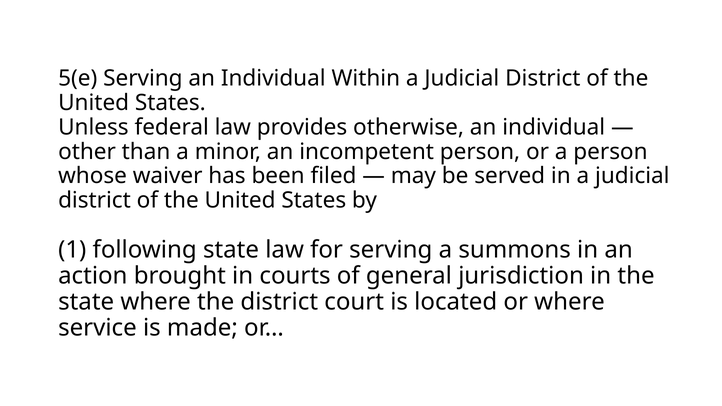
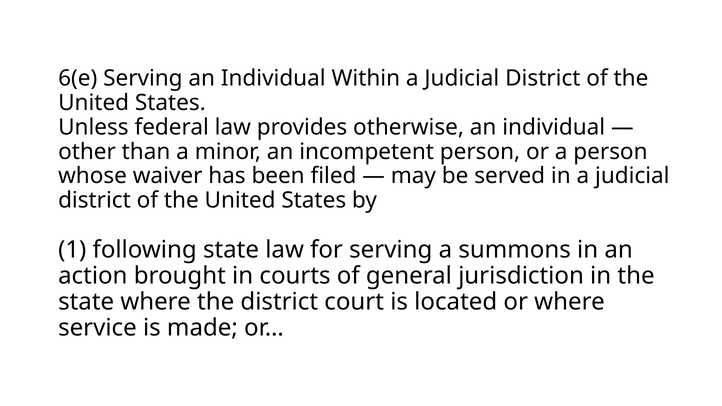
5(e: 5(e -> 6(e (78, 79)
